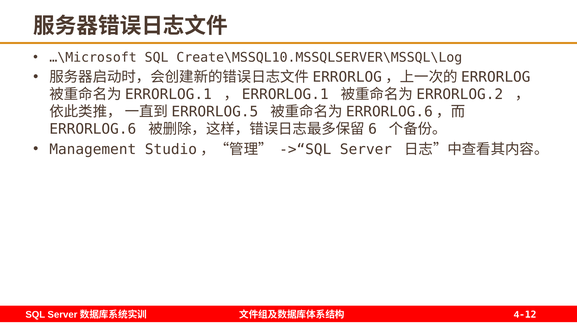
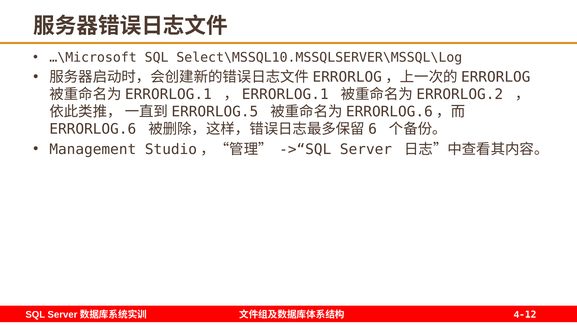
Create\MSSQL10.MSSQLSERVER\MSSQL\Log: Create\MSSQL10.MSSQLSERVER\MSSQL\Log -> Select\MSSQL10.MSSQLSERVER\MSSQL\Log (319, 57)
